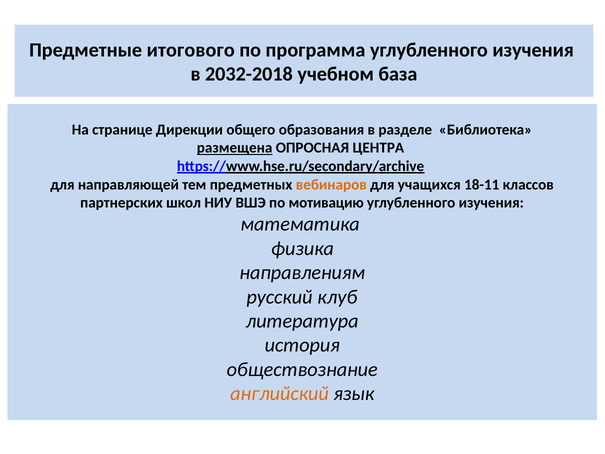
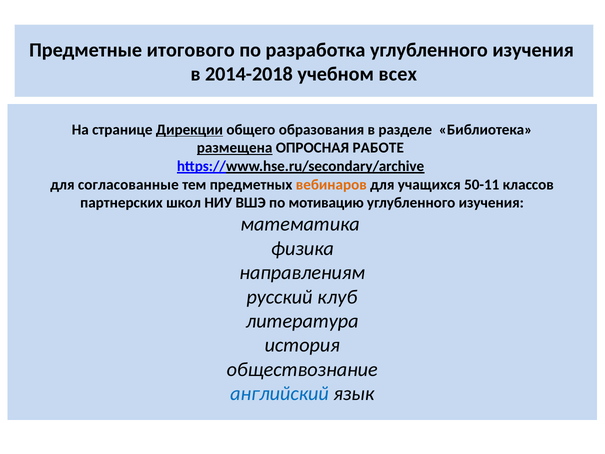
программа: программа -> разработка (316, 50)
2032-2018: 2032-2018 -> 2014-2018 (249, 74)
база: база -> всех (398, 74)
Дирекции underline: none -> present (190, 130)
ЦЕНТРА: ЦЕНТРА -> РАБОТЕ (378, 148)
направляющей: направляющей -> согласованные (128, 184)
18-11: 18-11 -> 50-11 (482, 184)
английский colour: orange -> blue (280, 393)
